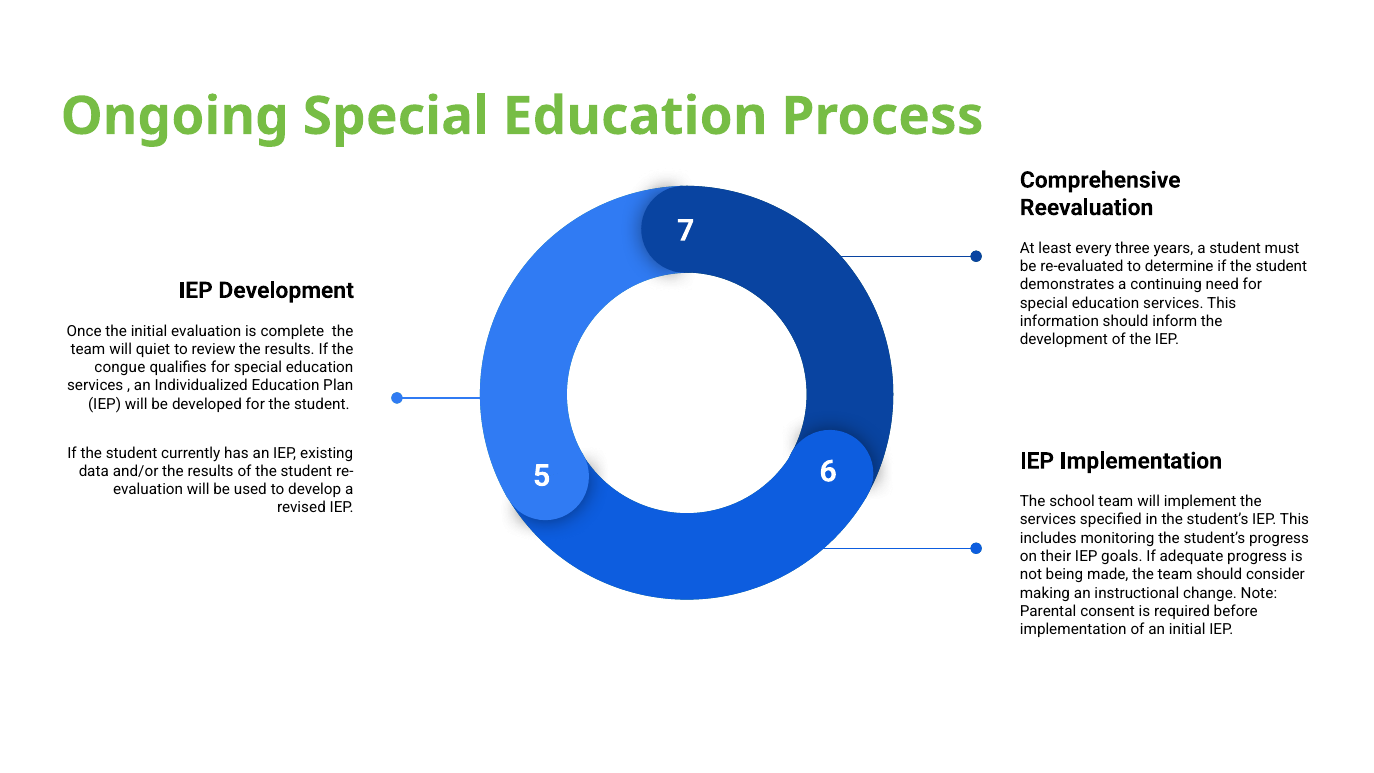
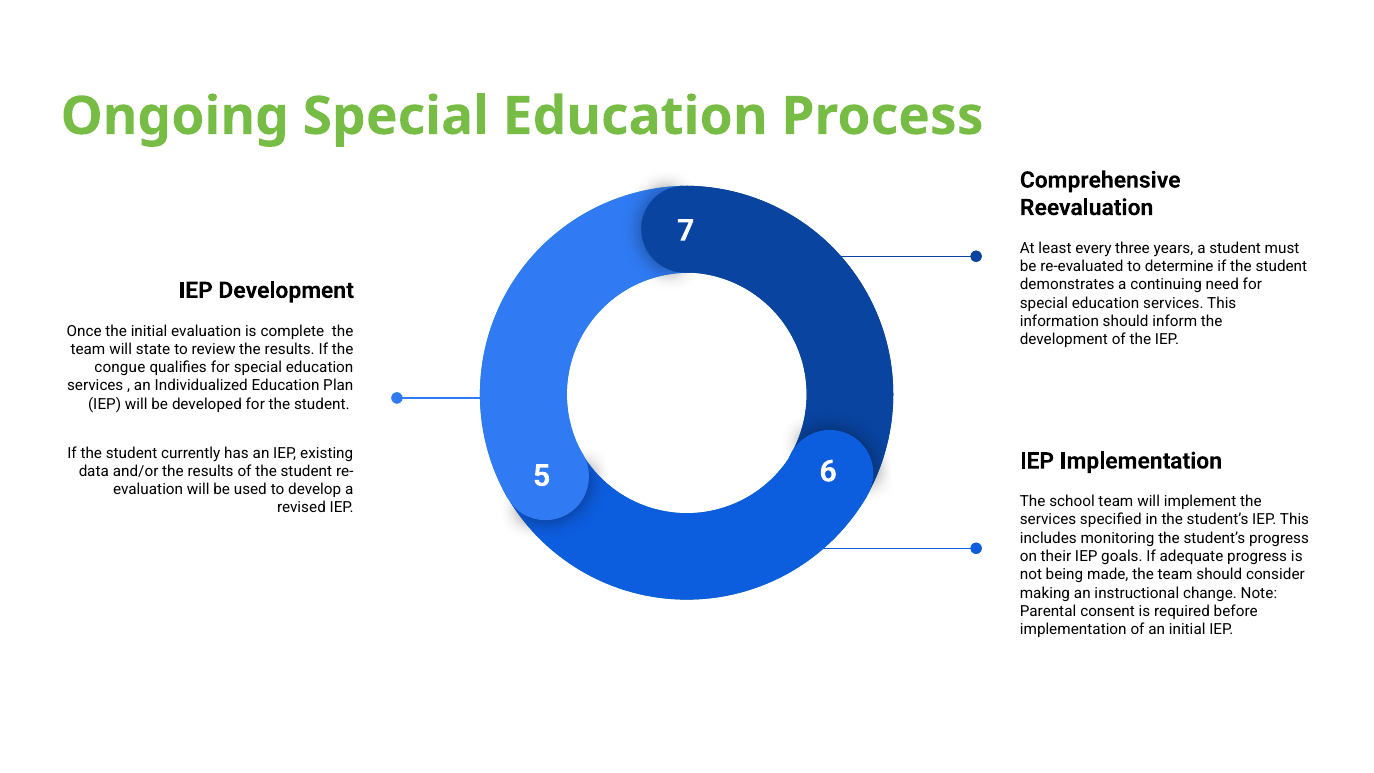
quiet: quiet -> state (153, 349)
